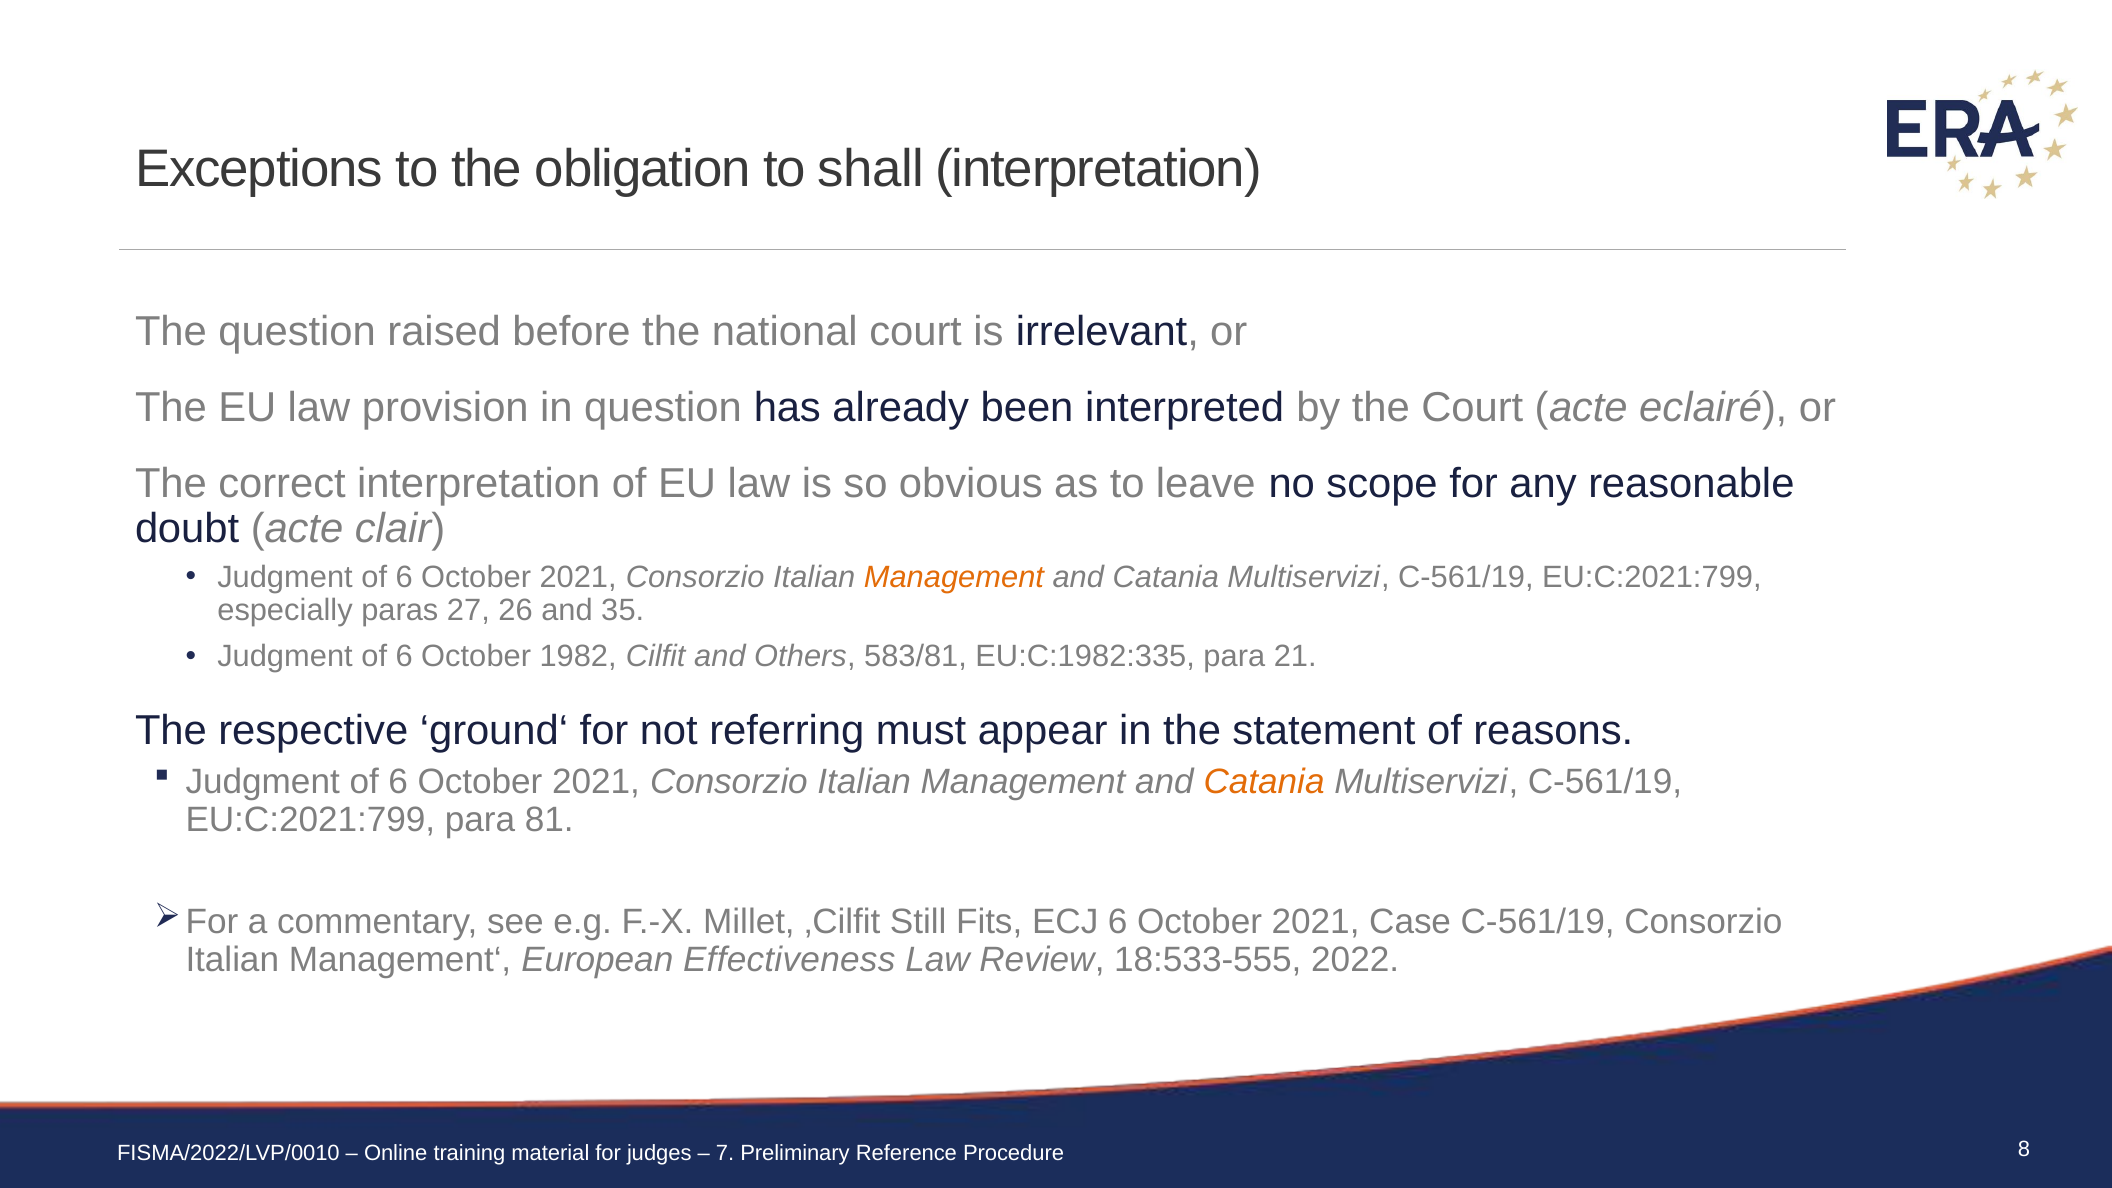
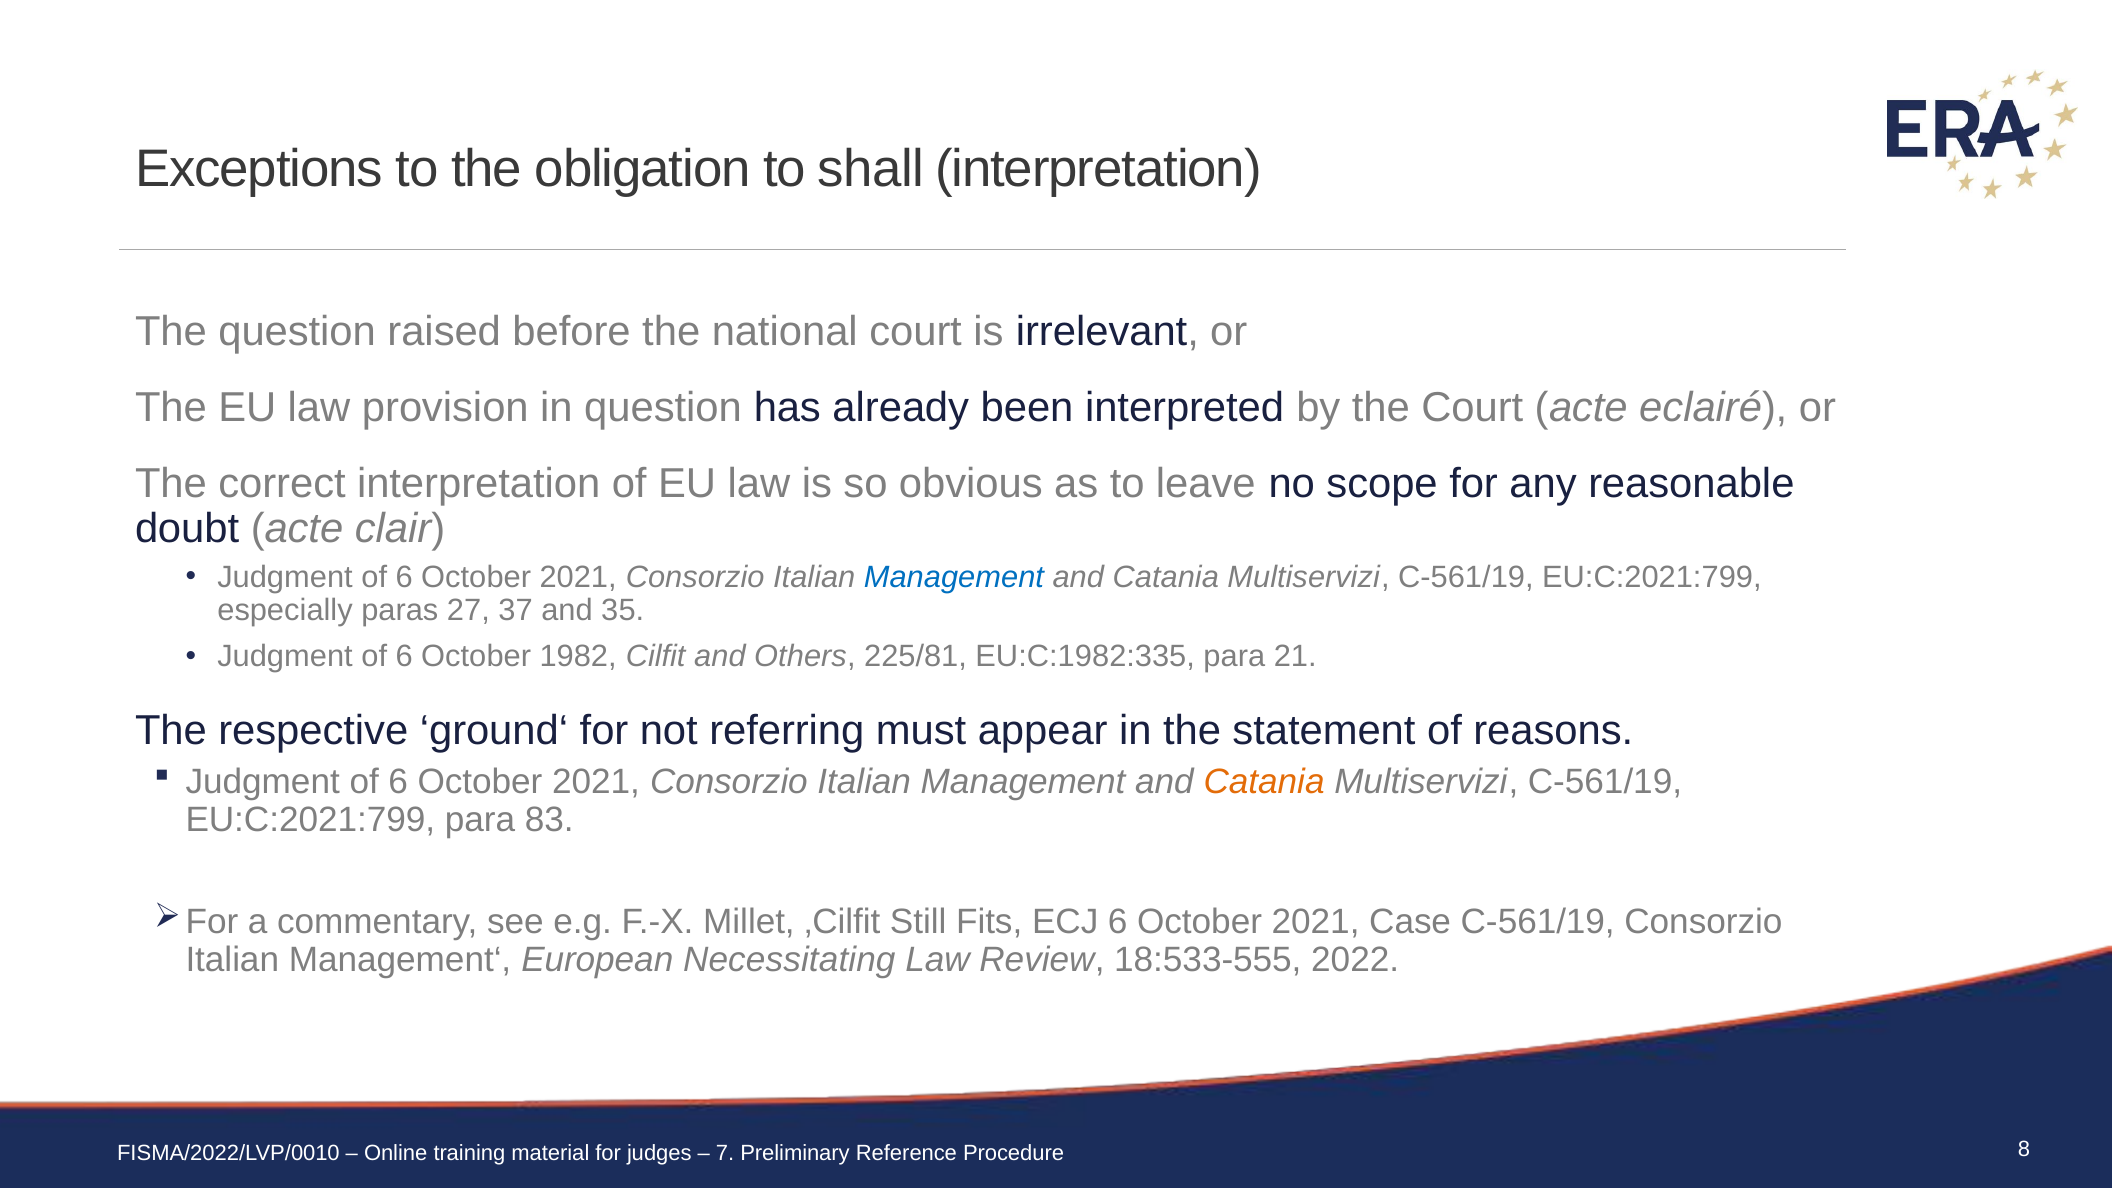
Management colour: orange -> blue (954, 577)
26: 26 -> 37 (516, 610)
583/81: 583/81 -> 225/81 (915, 657)
81: 81 -> 83 (549, 819)
Effectiveness: Effectiveness -> Necessitating (789, 960)
